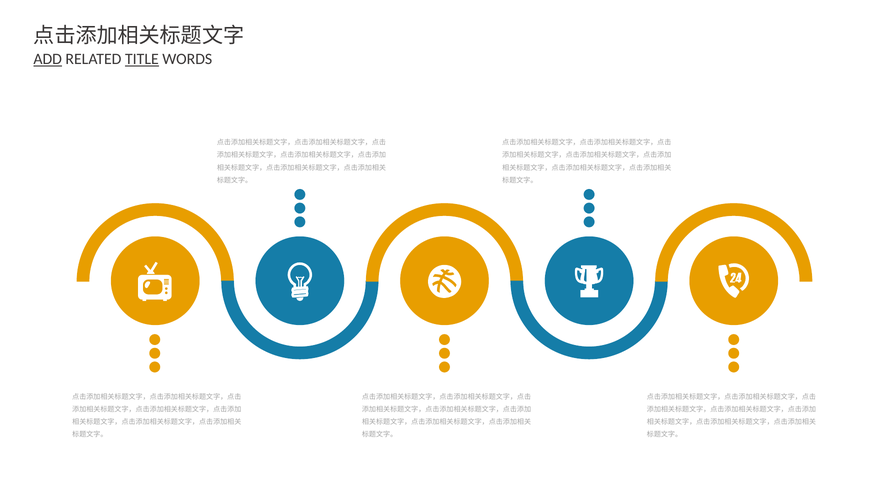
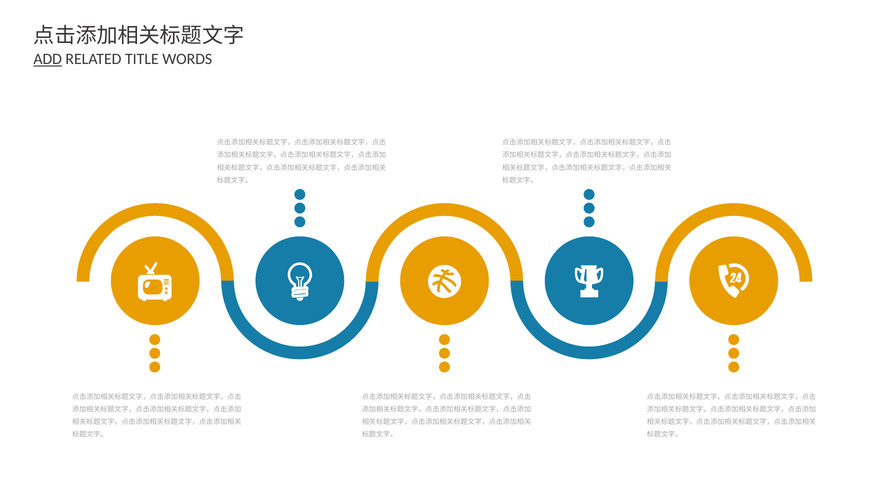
TITLE underline: present -> none (142, 59)
